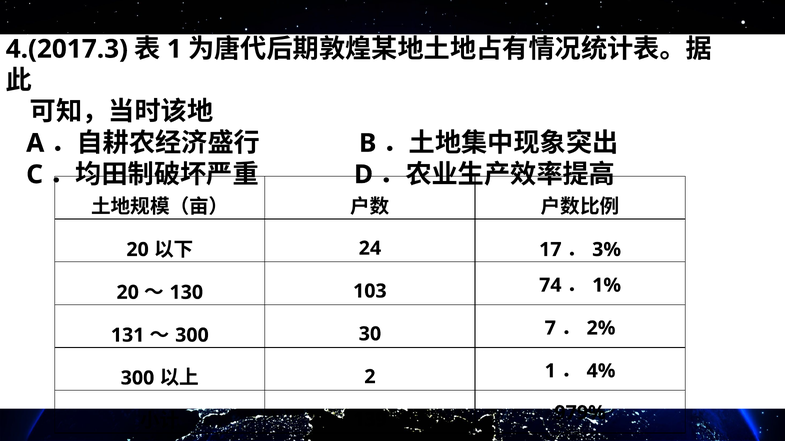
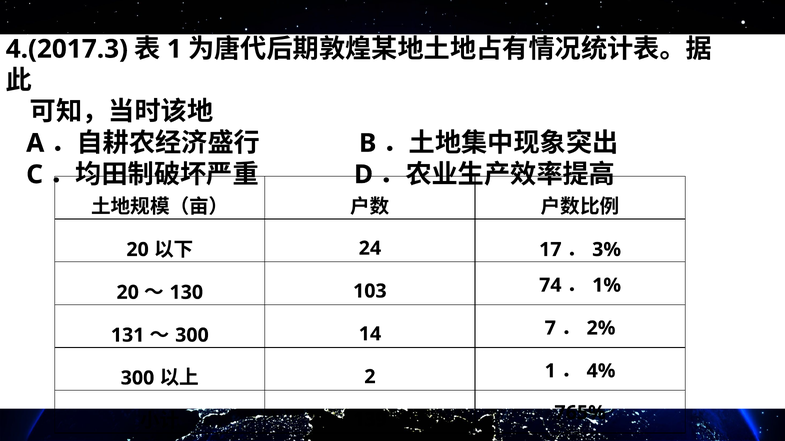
30: 30 -> 14 (370, 334)
979%: 979% -> 765% (580, 413)
